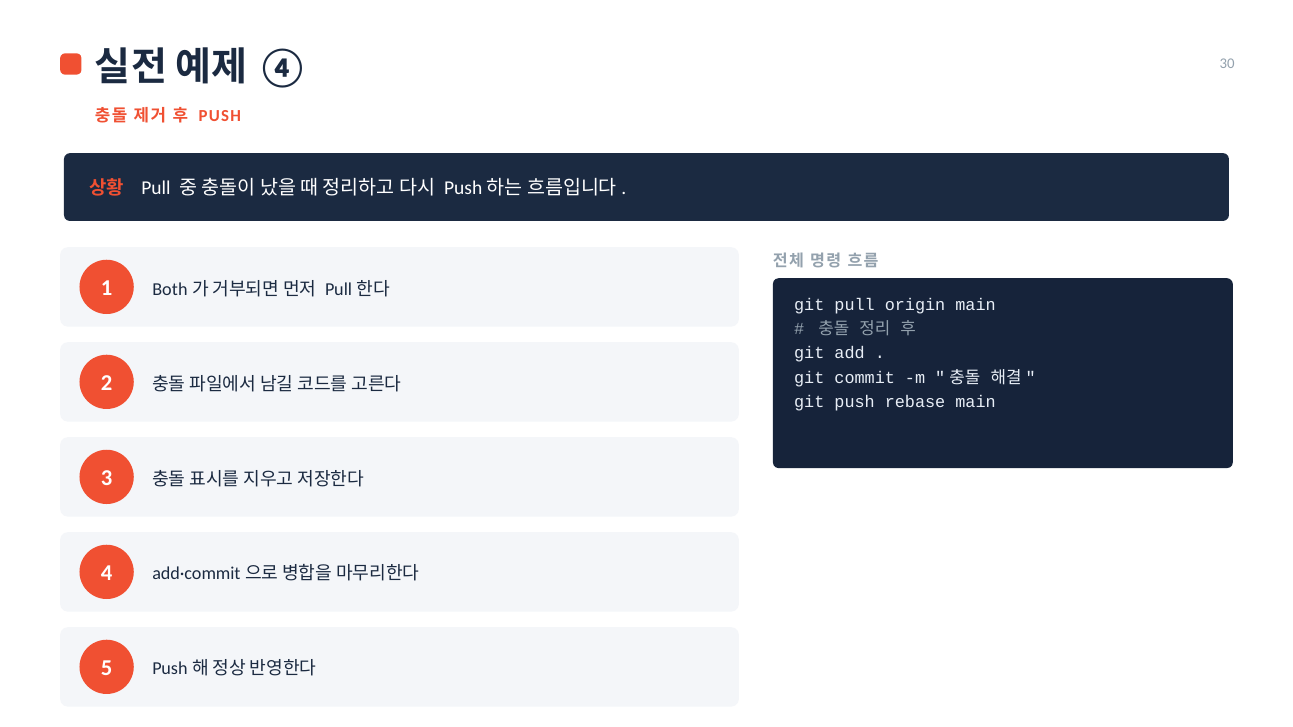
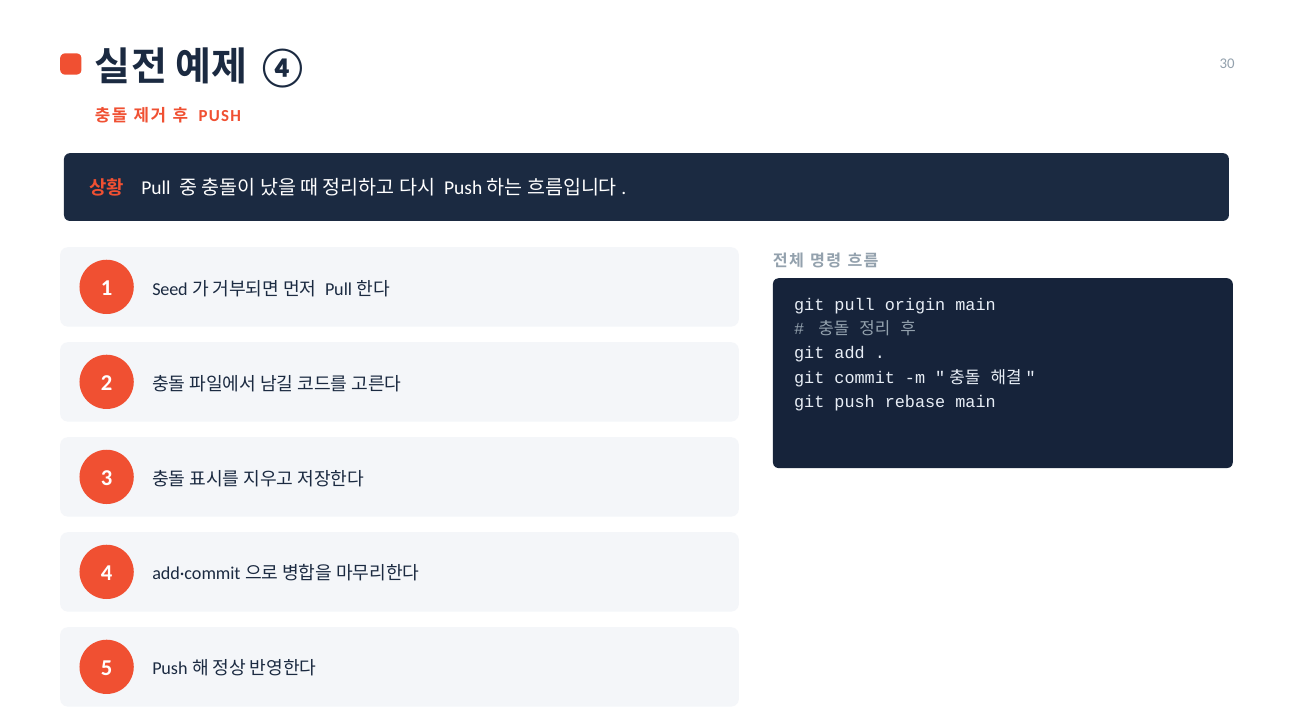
Both: Both -> Seed (170, 289)
